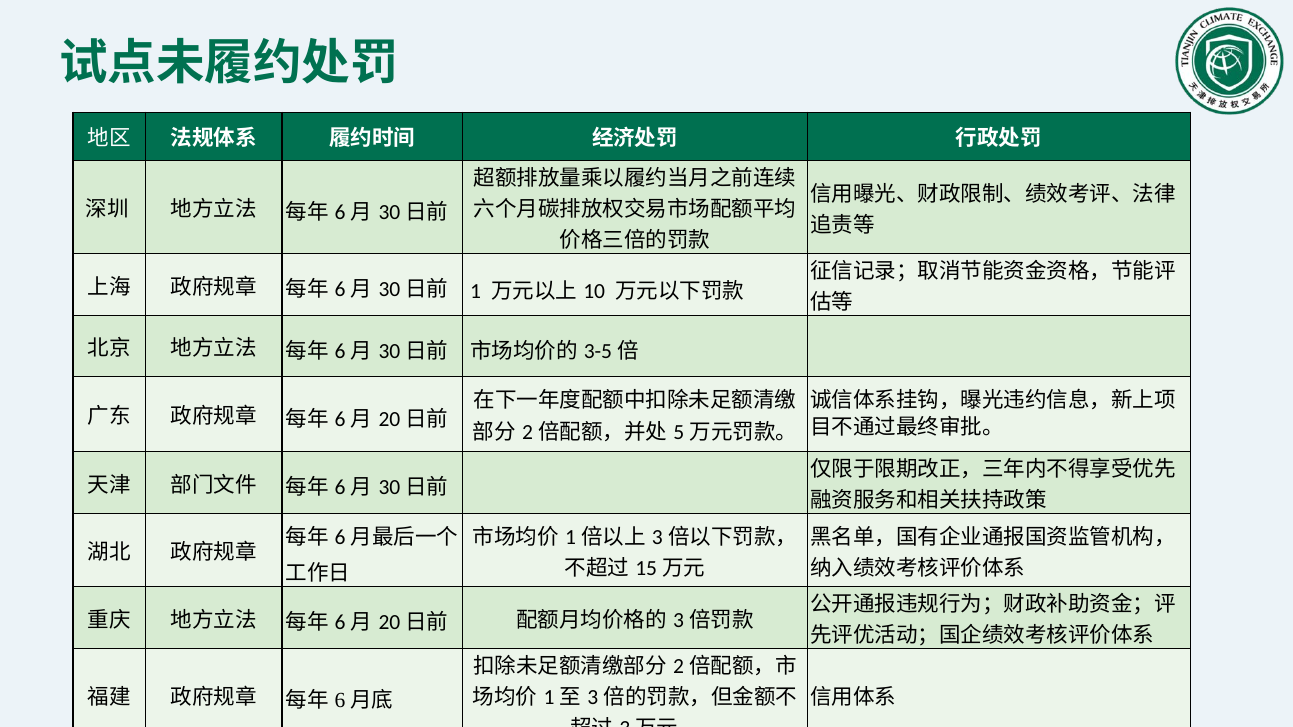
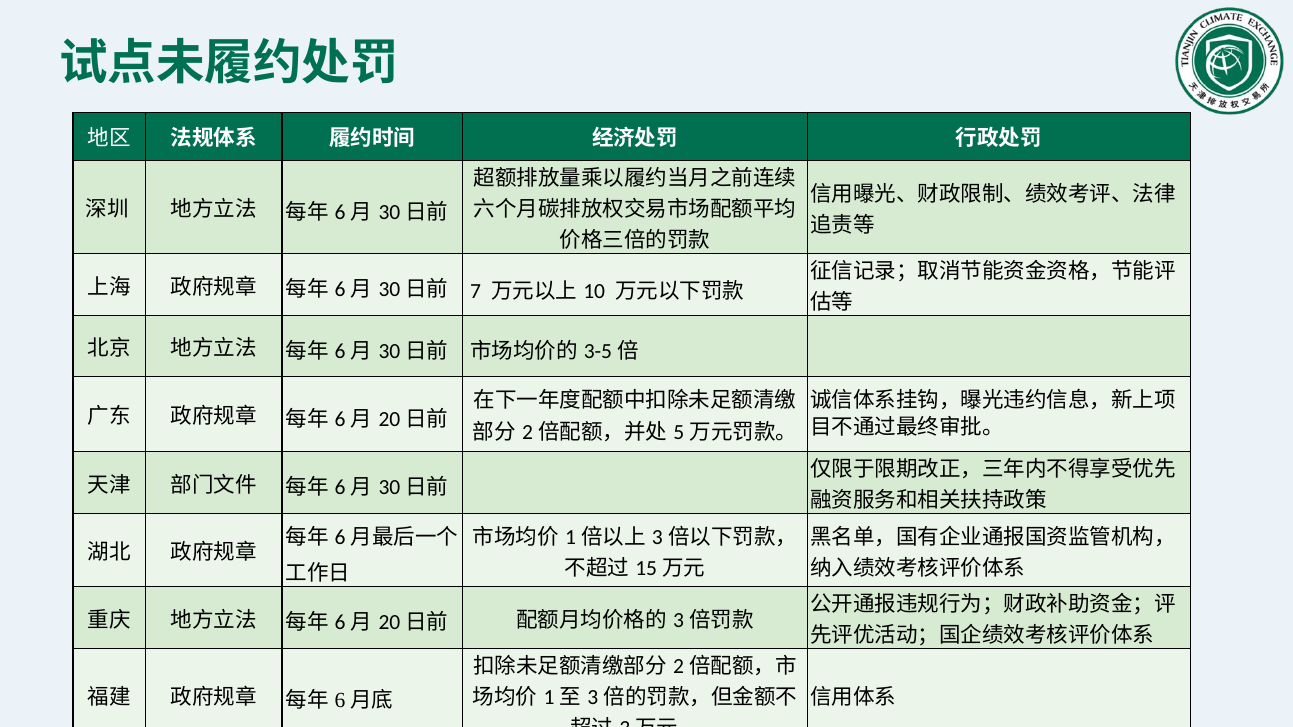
1: 1 -> 7 (476, 291)
